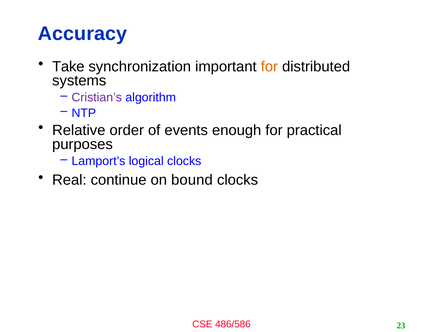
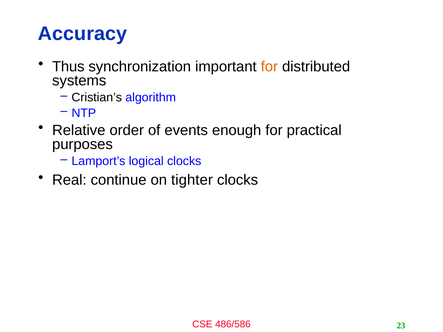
Take: Take -> Thus (68, 67)
Cristian’s colour: purple -> black (97, 98)
bound: bound -> tighter (192, 180)
